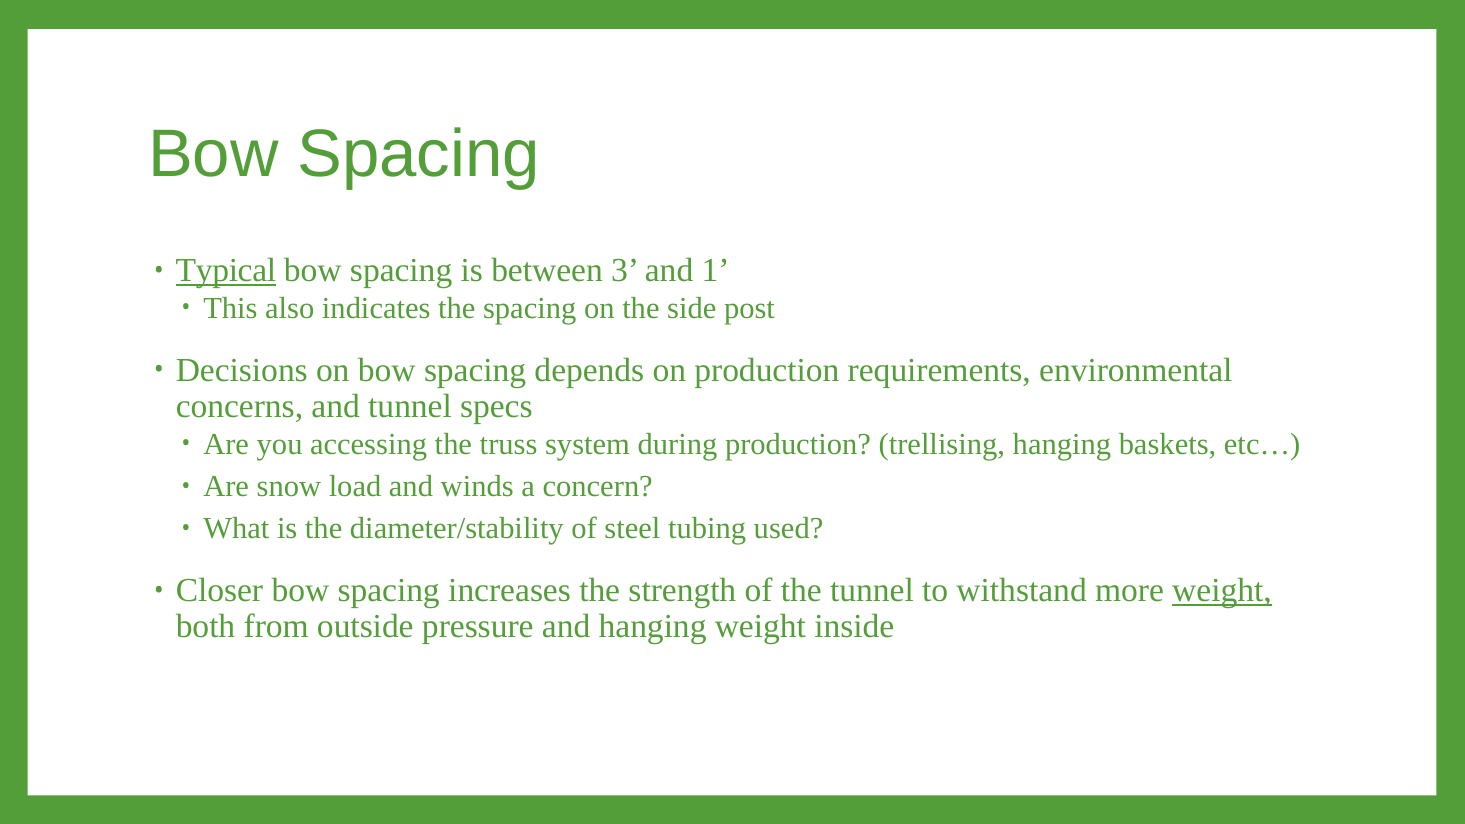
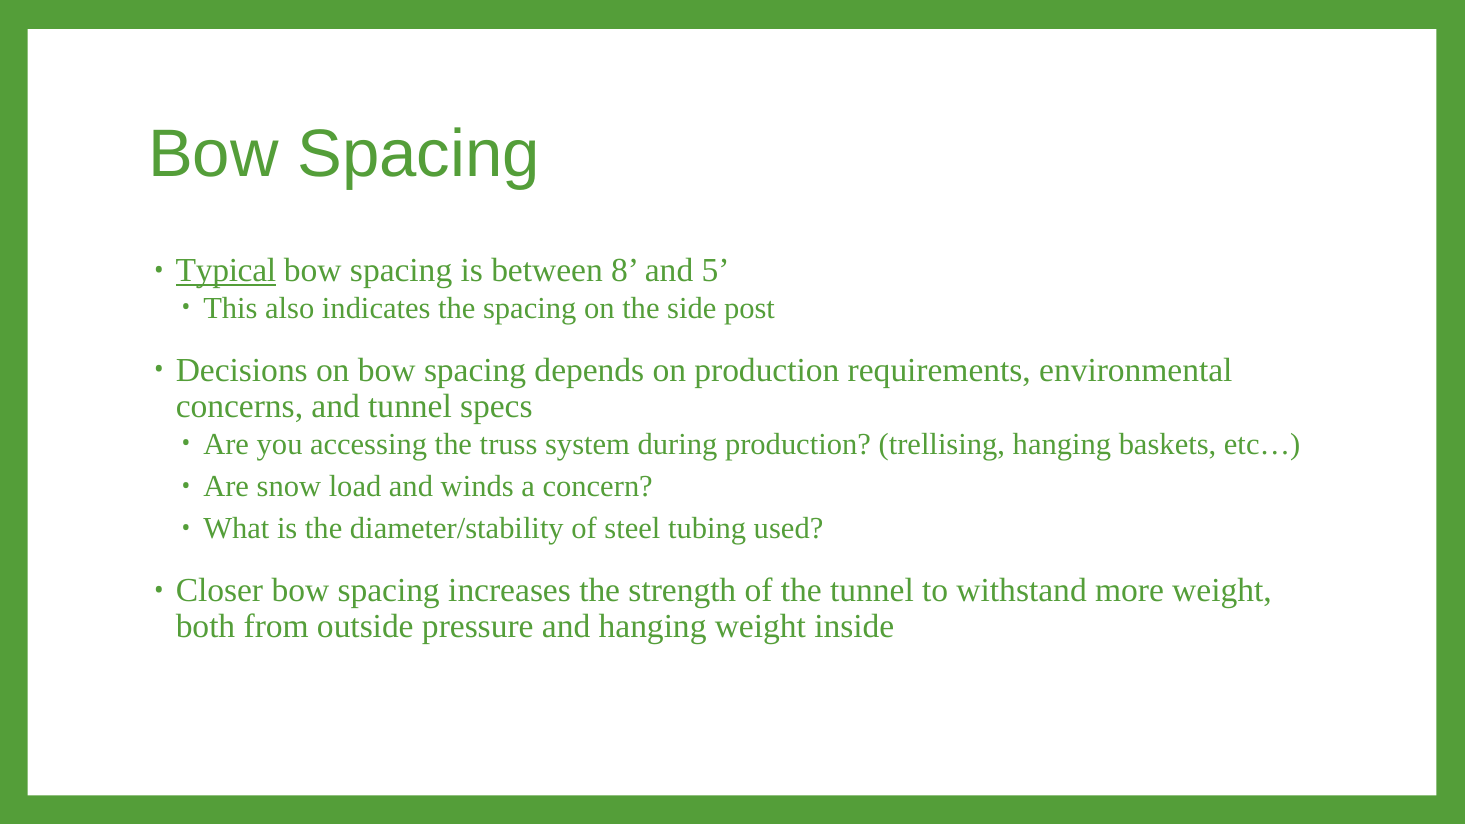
3: 3 -> 8 (625, 271)
1: 1 -> 5 (716, 271)
weight underline: present -> none (1222, 591)
